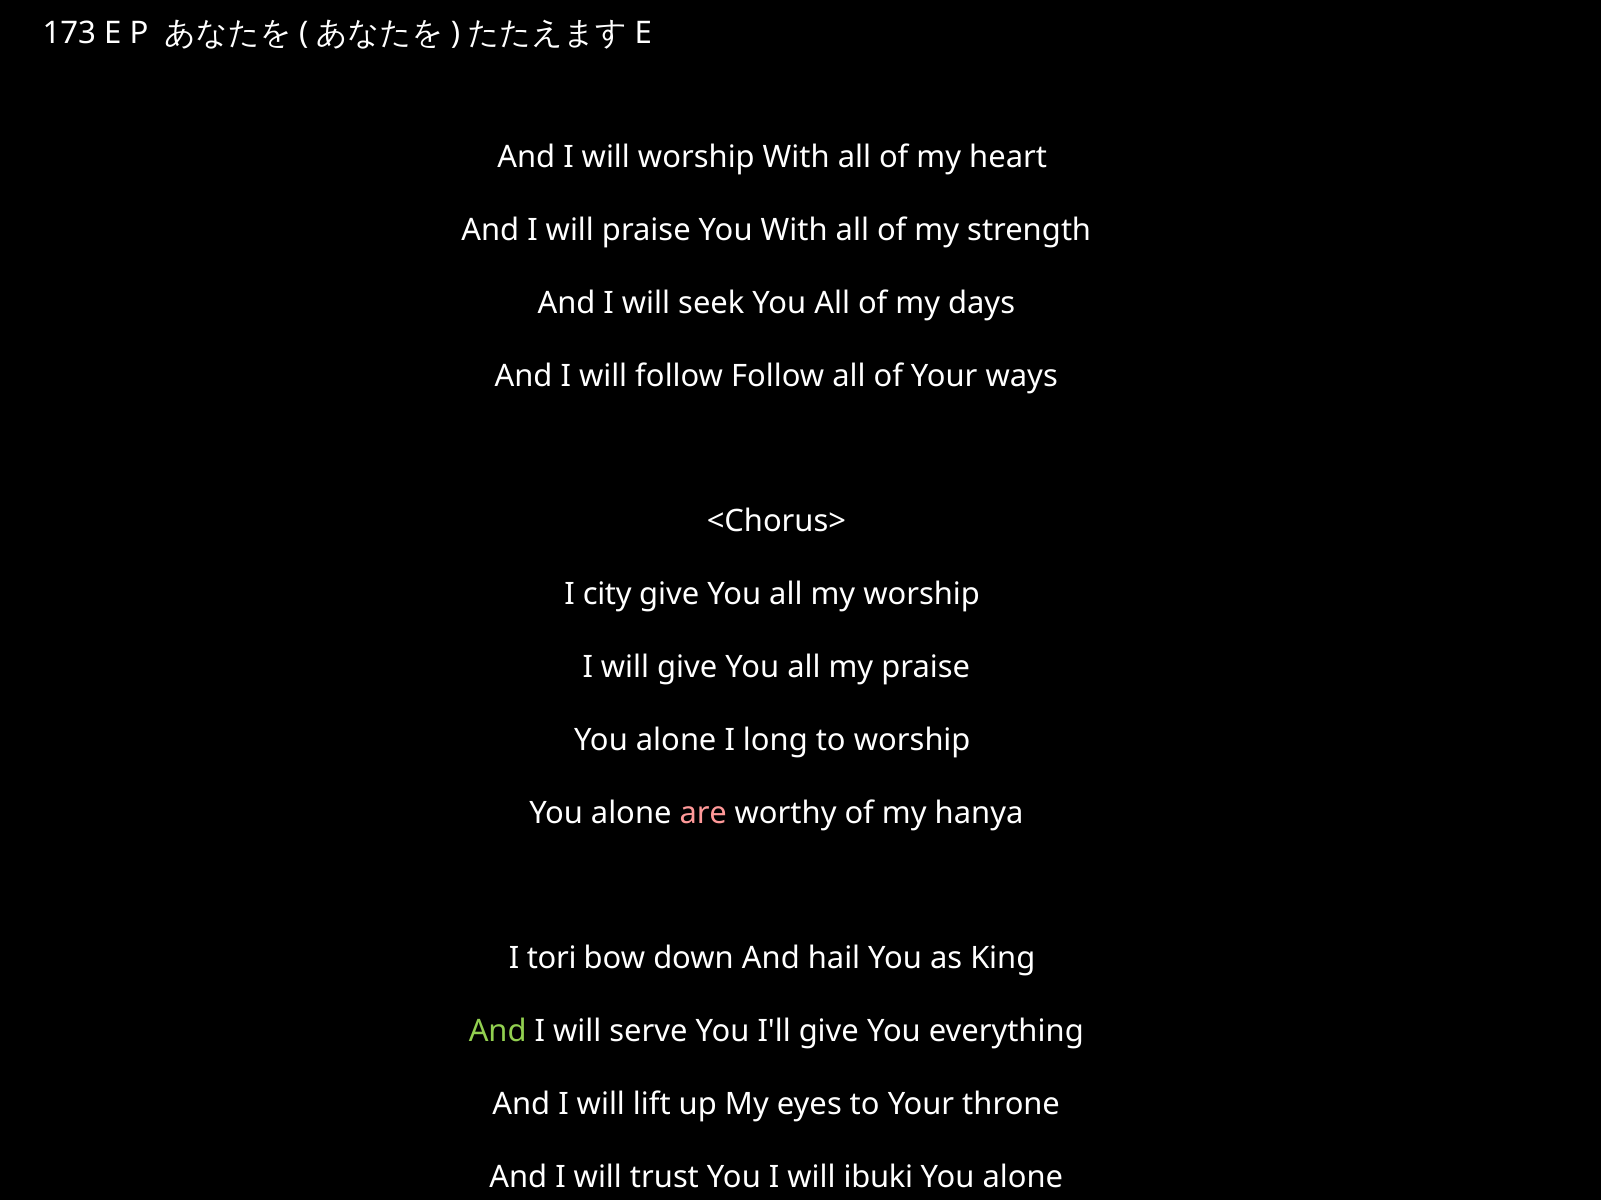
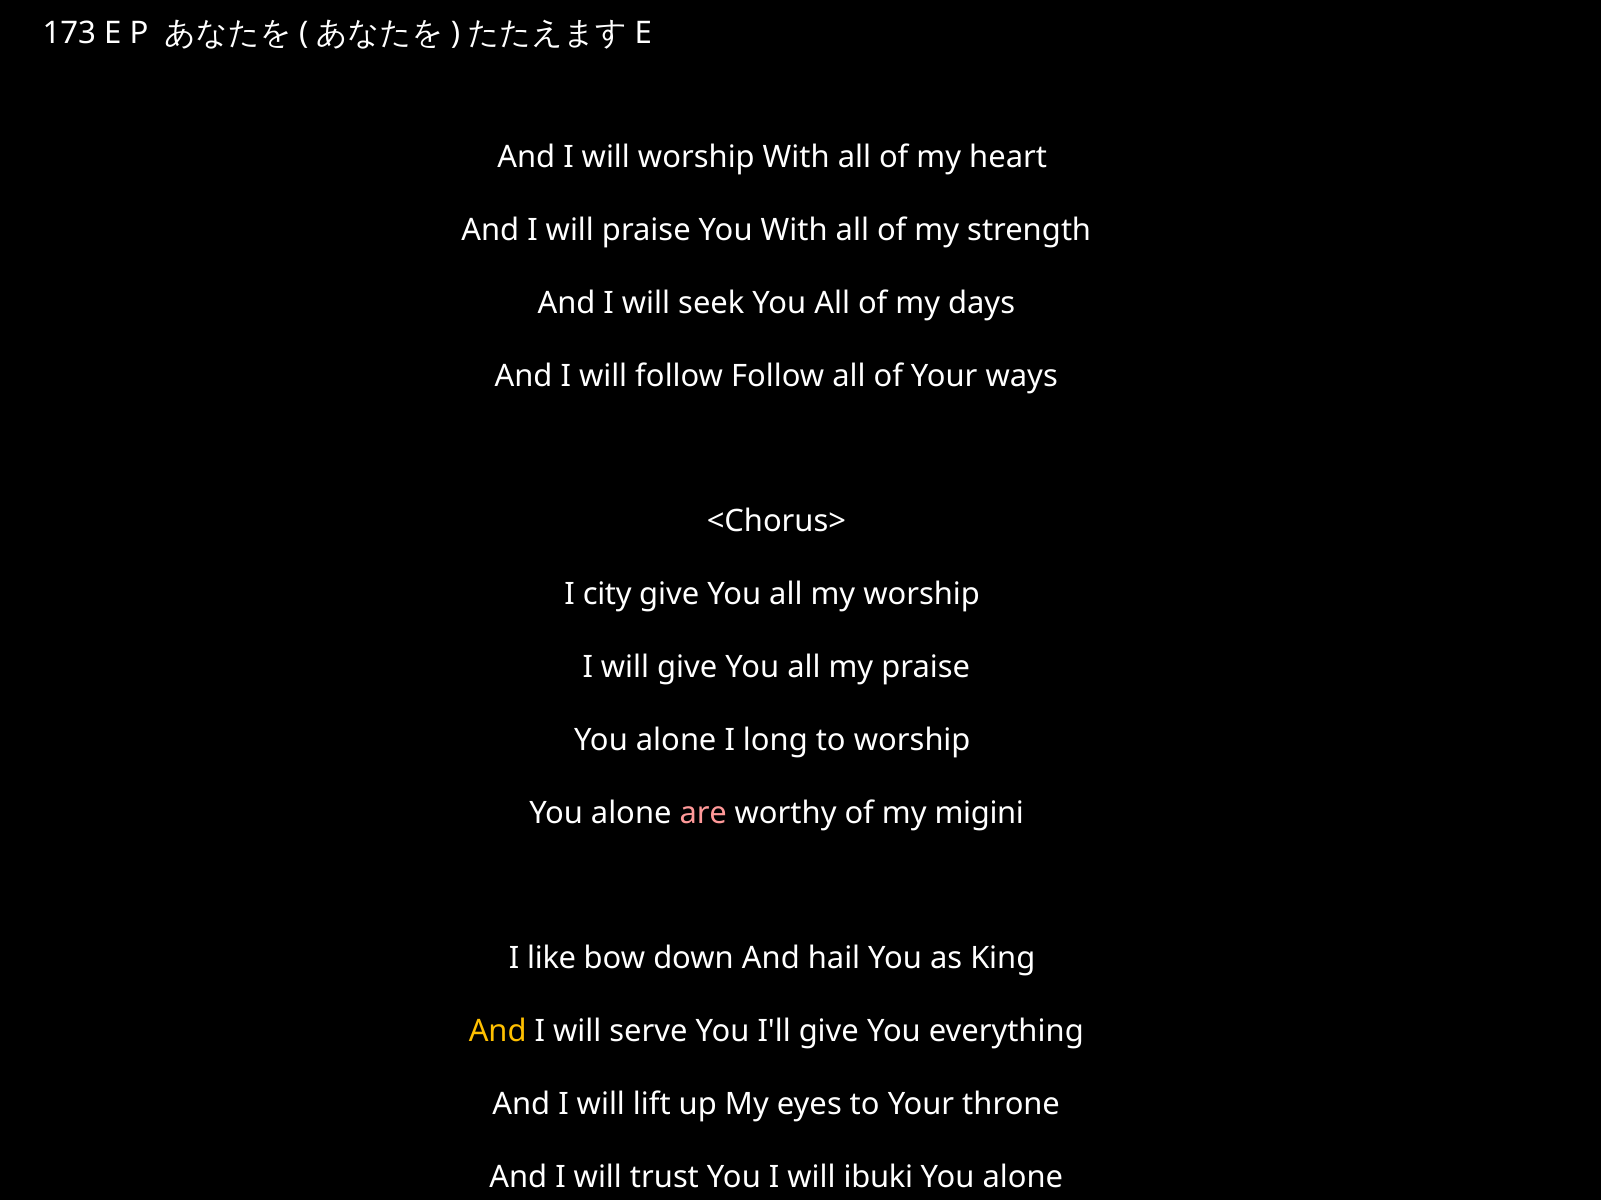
hanya: hanya -> migini (979, 814)
tori: tori -> like (552, 959)
And colour: light green -> yellow (498, 1032)
